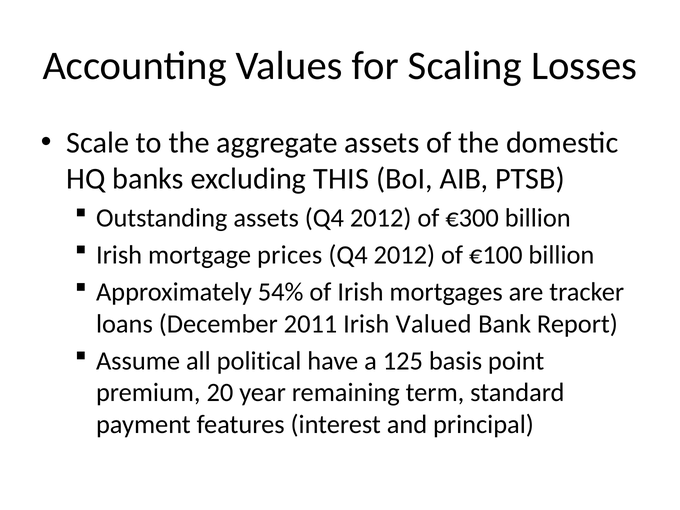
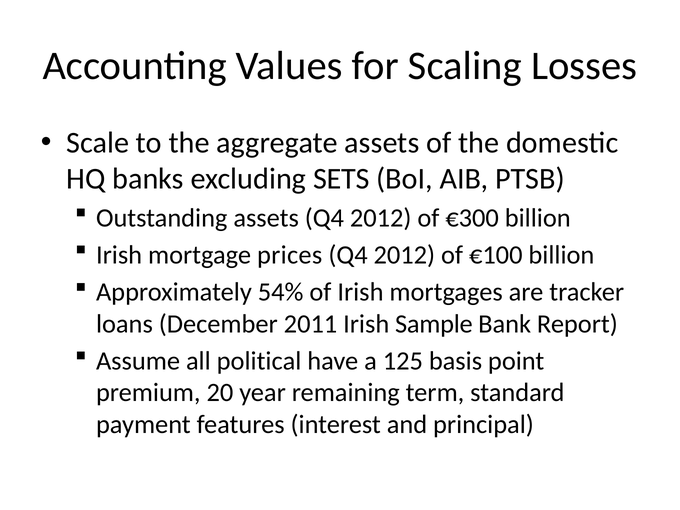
THIS: THIS -> SETS (341, 179)
Valued: Valued -> Sample (434, 324)
